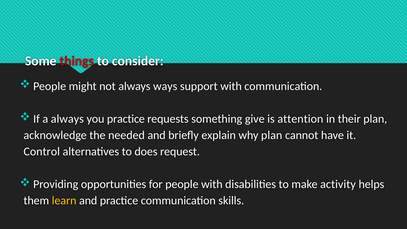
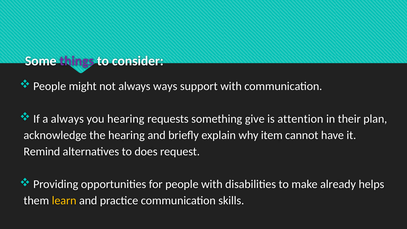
things colour: red -> purple (77, 61)
you practice: practice -> hearing (126, 119)
the needed: needed -> hearing (126, 135)
why plan: plan -> item (272, 135)
Control: Control -> Remind (42, 152)
activity: activity -> already (338, 184)
